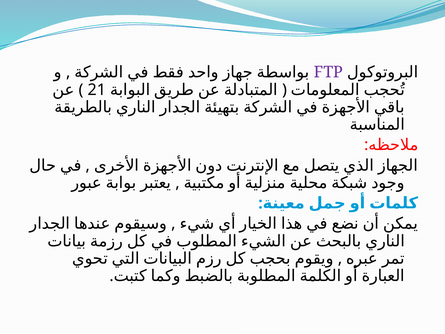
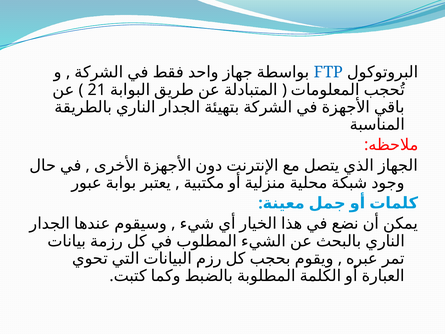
FTP colour: purple -> blue (328, 72)
